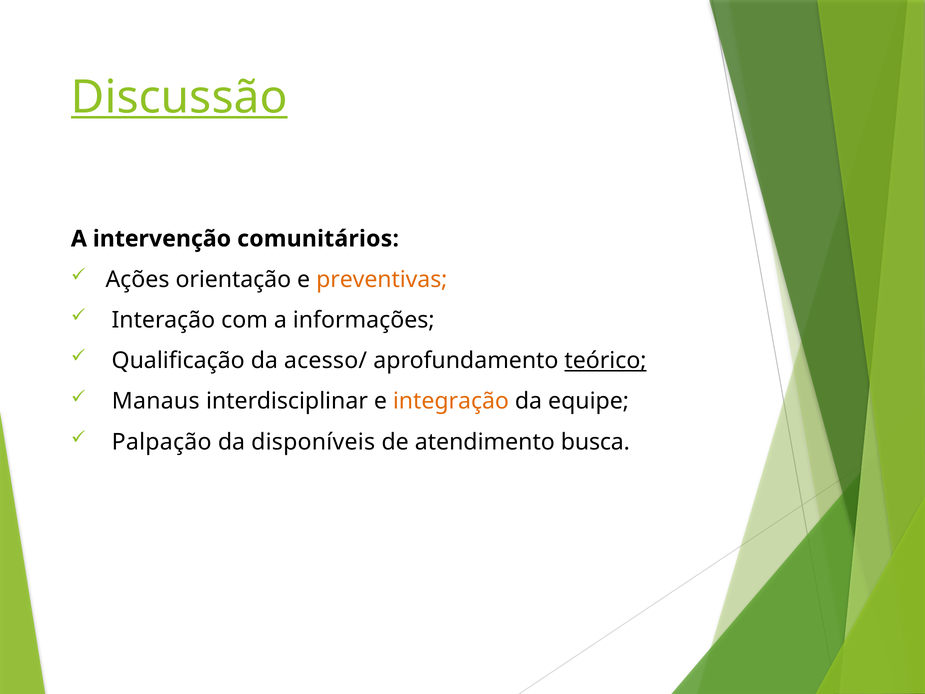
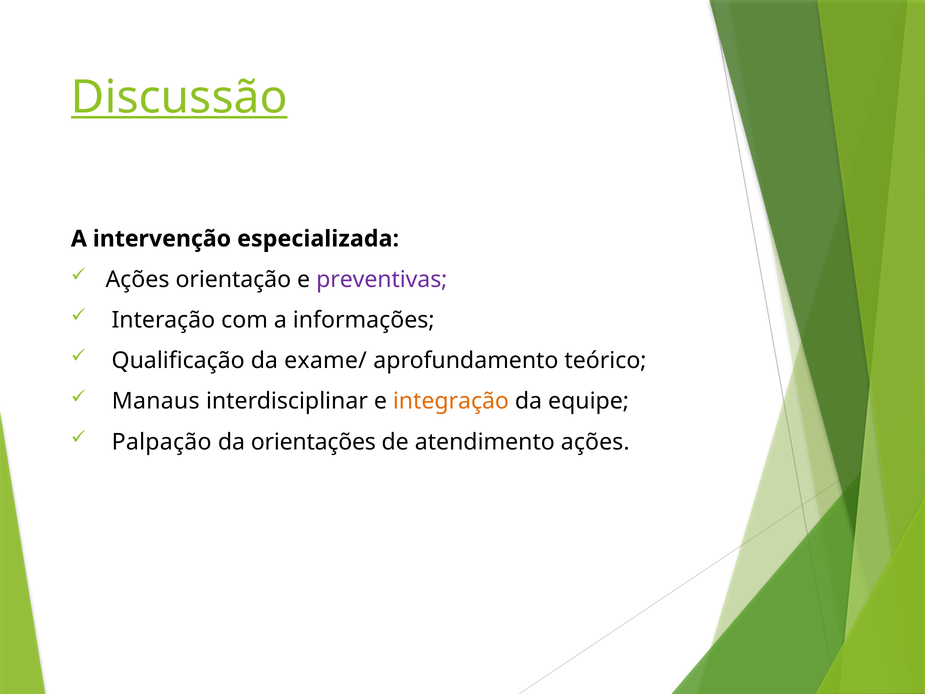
comunitários: comunitários -> especializada (318, 239)
preventivas colour: orange -> purple (382, 279)
acesso/: acesso/ -> exame/ (325, 361)
teórico underline: present -> none (606, 361)
disponíveis: disponíveis -> orientações (313, 442)
atendimento busca: busca -> ações (595, 442)
